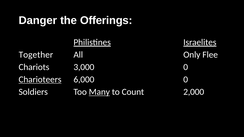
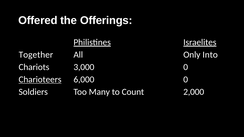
Danger: Danger -> Offered (38, 20)
Flee: Flee -> Into (210, 55)
Many underline: present -> none (99, 92)
